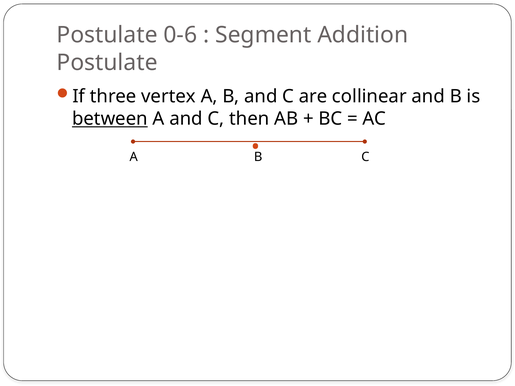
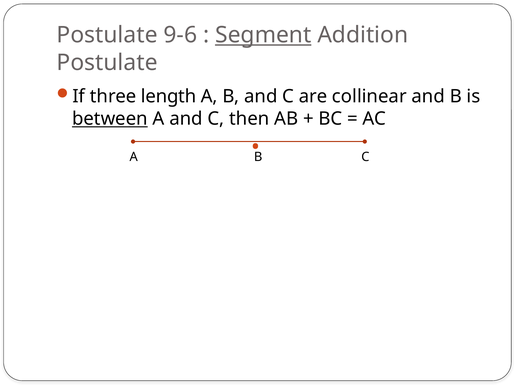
0-6: 0-6 -> 9-6 (180, 35)
Segment underline: none -> present (263, 35)
vertex: vertex -> length (169, 97)
